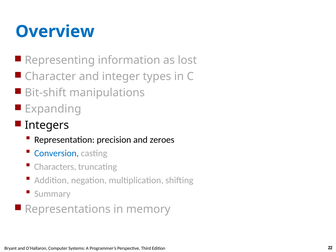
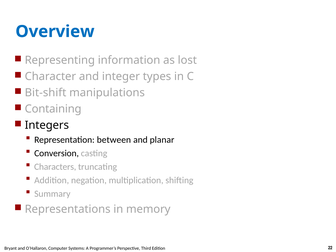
Expanding: Expanding -> Containing (53, 109)
precision: precision -> between (114, 140)
zeroes: zeroes -> planar (162, 140)
Conversion colour: blue -> black (57, 153)
